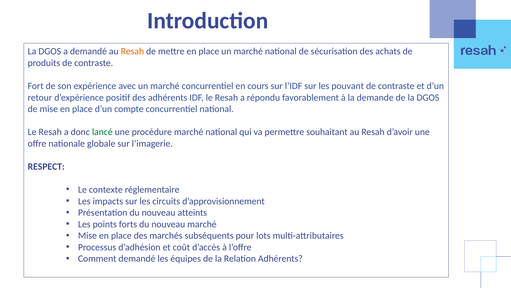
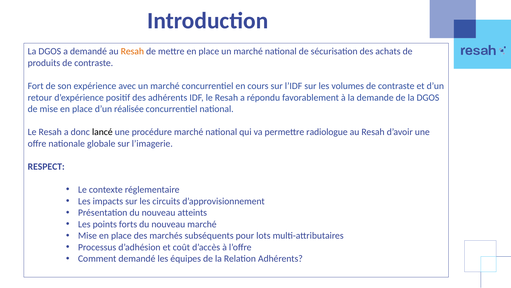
pouvant: pouvant -> volumes (348, 86)
compte: compte -> réalisée (129, 109)
lancé colour: green -> black (102, 132)
souhaitant: souhaitant -> radiologue (327, 132)
